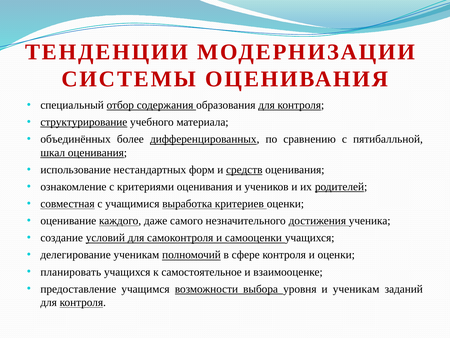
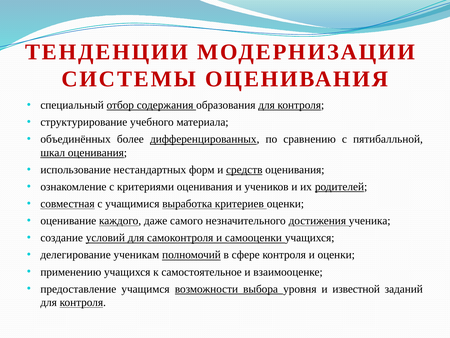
структурирование underline: present -> none (84, 122)
планировать: планировать -> применению (71, 272)
и ученикам: ученикам -> известной (356, 289)
